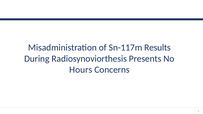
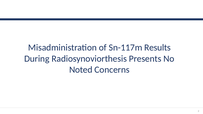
Hours: Hours -> Noted (81, 70)
